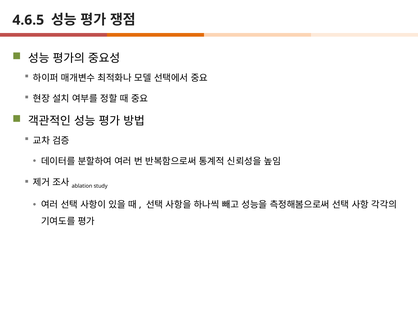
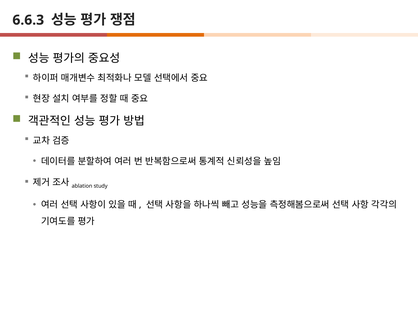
4.6.5: 4.6.5 -> 6.6.3 (28, 20)
